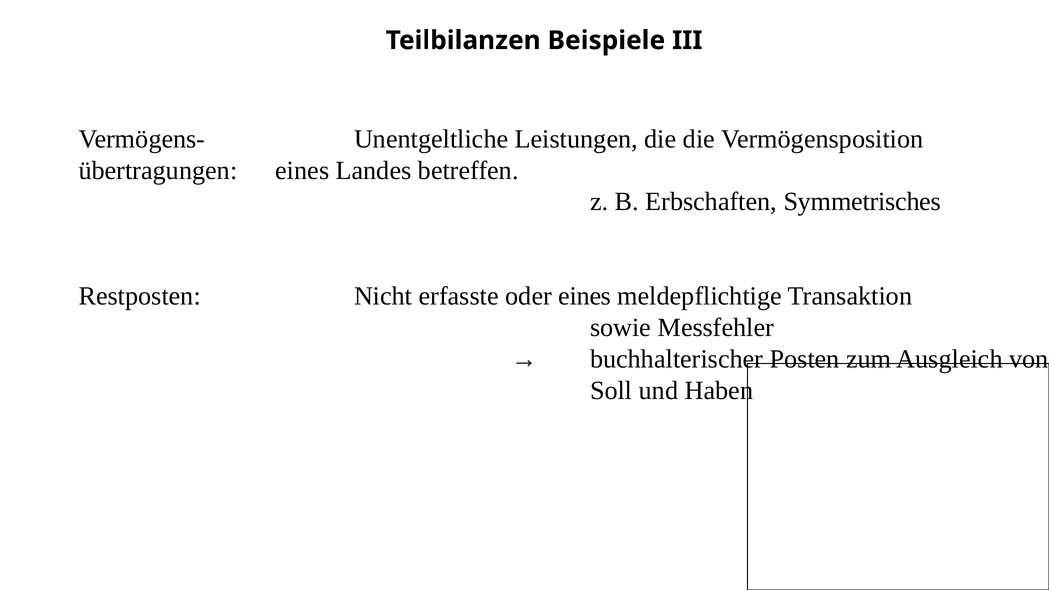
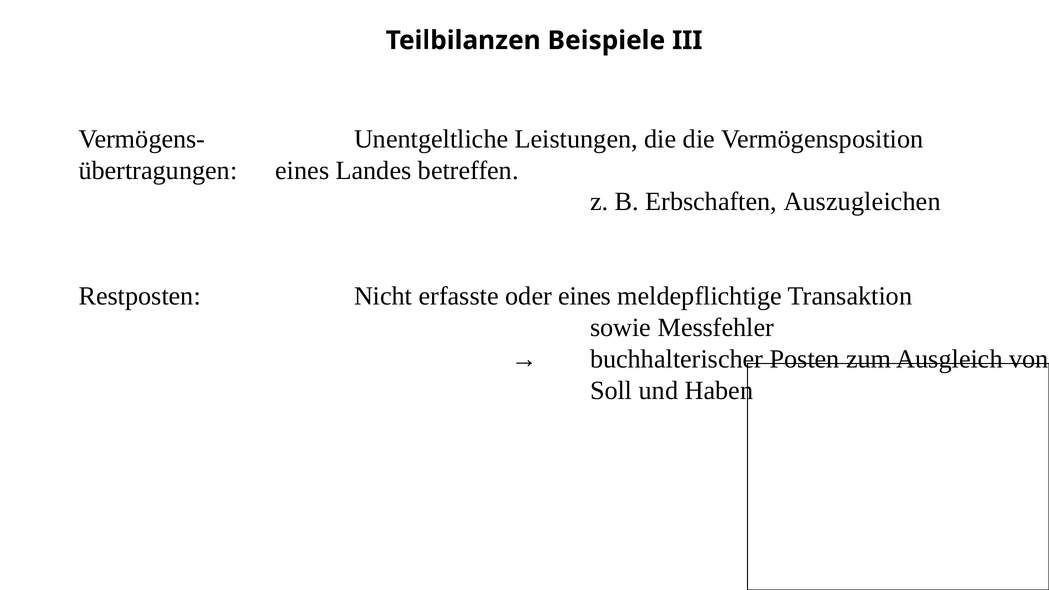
Symmetrisches: Symmetrisches -> Auszugleichen (862, 202)
